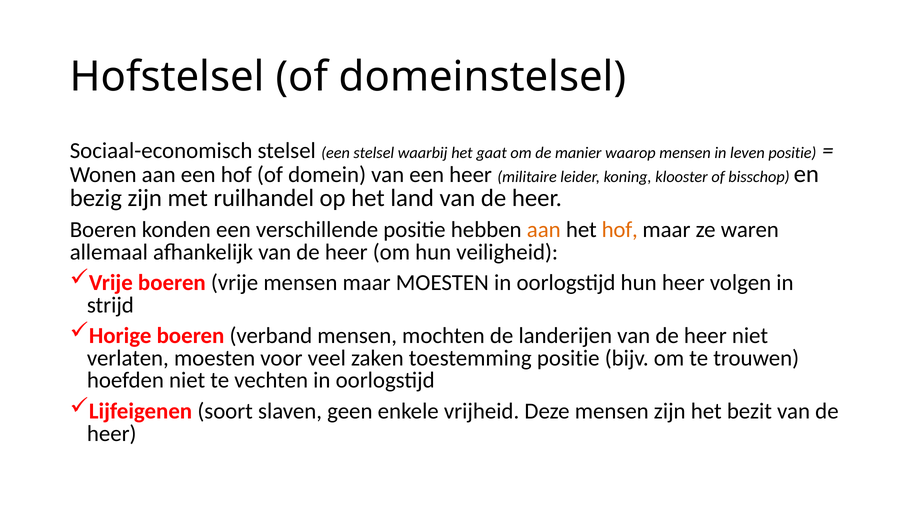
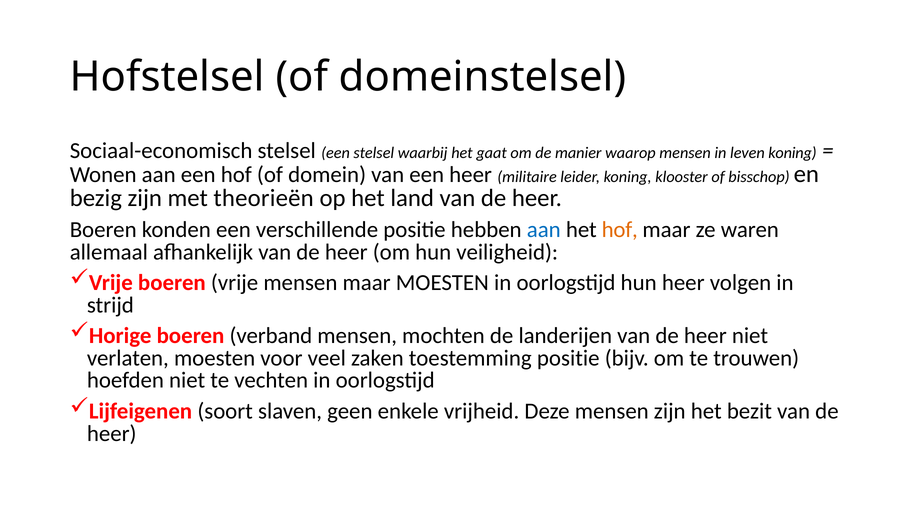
leven positie: positie -> koning (792, 153)
ruilhandel: ruilhandel -> theorieën (264, 198)
aan colour: orange -> blue (544, 230)
